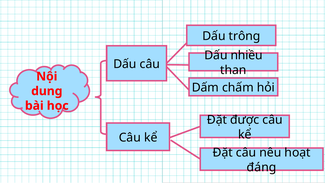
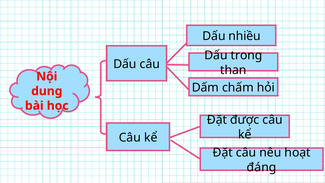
trông: trông -> nhiều (245, 36)
nhiều: nhiều -> trong (247, 55)
